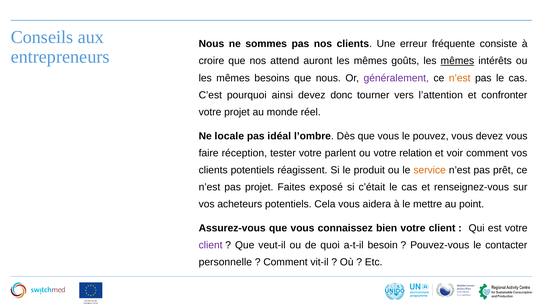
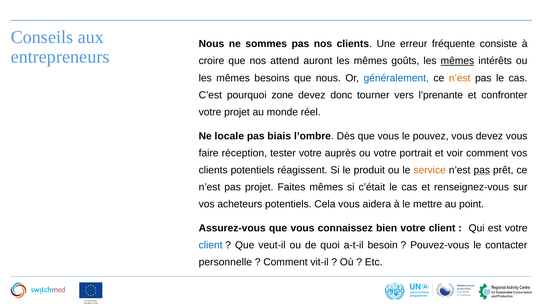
généralement colour: purple -> blue (396, 78)
ainsi: ainsi -> zone (282, 95)
l’attention: l’attention -> l’prenante (441, 95)
idéal: idéal -> biais (279, 136)
parlent: parlent -> auprès (340, 153)
relation: relation -> portrait (416, 153)
pas underline: none -> present (482, 170)
Faites exposé: exposé -> mêmes (326, 187)
client colour: purple -> blue (211, 245)
